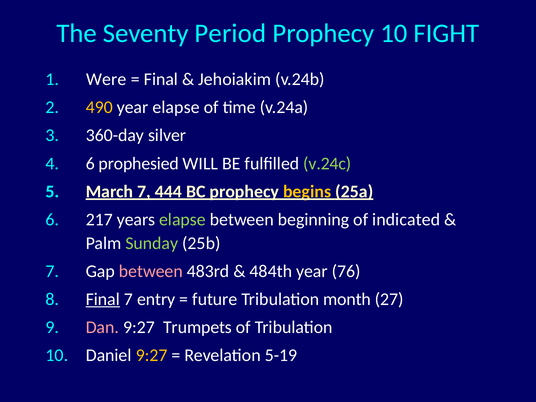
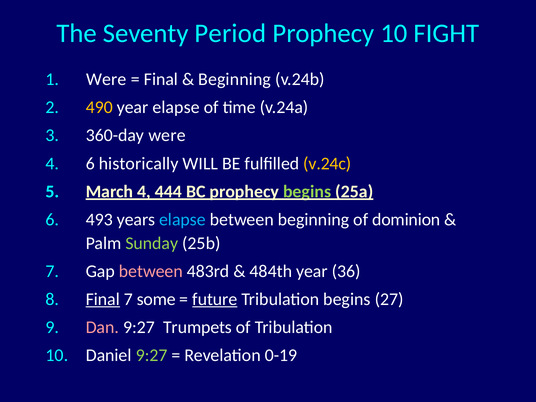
Jehoiakim: Jehoiakim -> Beginning (235, 79)
360-day silver: silver -> were (167, 135)
prophesied: prophesied -> historically (139, 163)
v.24c colour: light green -> yellow (327, 163)
March 7: 7 -> 4 (144, 191)
begins colour: yellow -> light green (307, 191)
217: 217 -> 493 (99, 220)
elapse colour: light green -> light blue (182, 220)
indicated: indicated -> dominion (406, 220)
76: 76 -> 36 (346, 271)
entry: entry -> some (156, 299)
future underline: none -> present (215, 299)
Tribulation month: month -> begins (347, 299)
9:27 colour: yellow -> light green (152, 355)
5-19: 5-19 -> 0-19 (281, 355)
